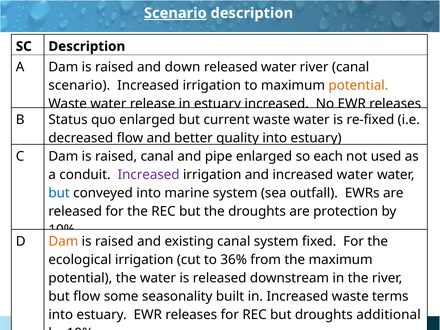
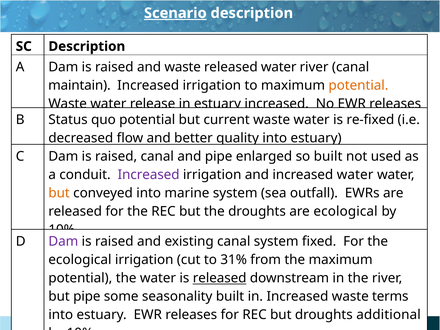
and down: down -> waste (183, 67)
scenario: scenario -> maintain (79, 85)
quo enlarged: enlarged -> potential (147, 120)
so each: each -> built (328, 156)
but colour: blue -> orange (59, 193)
are protection: protection -> ecological (346, 211)
Dam colour: orange -> purple (63, 241)
36%: 36% -> 31% (234, 260)
released underline: none -> present (220, 278)
but flow: flow -> pipe (87, 297)
